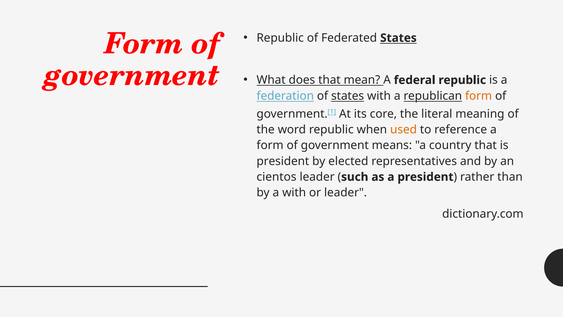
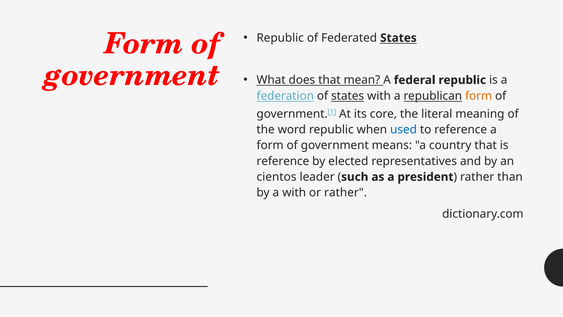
used colour: orange -> blue (404, 130)
president: president -> reference (283, 161)
or leader: leader -> rather (346, 193)
